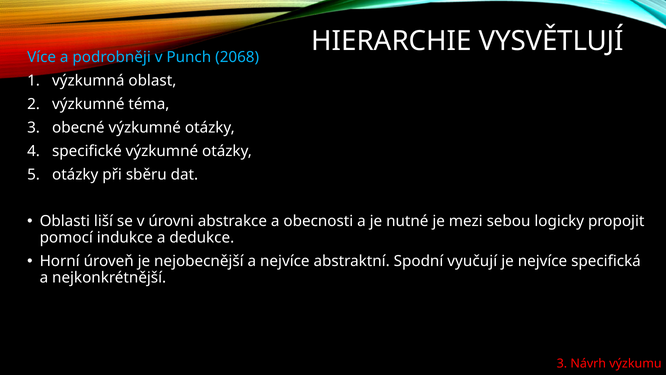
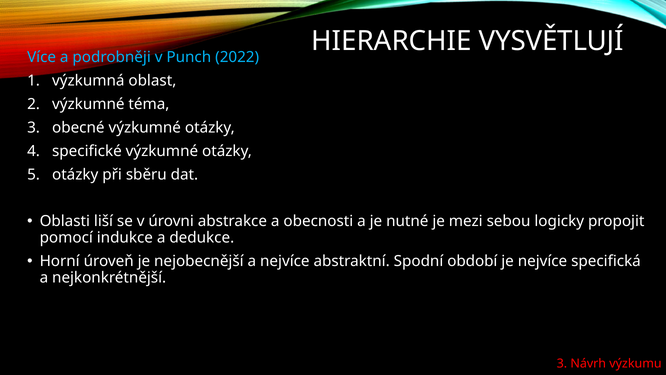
2068: 2068 -> 2022 (237, 57)
vyučují: vyučují -> období (472, 261)
